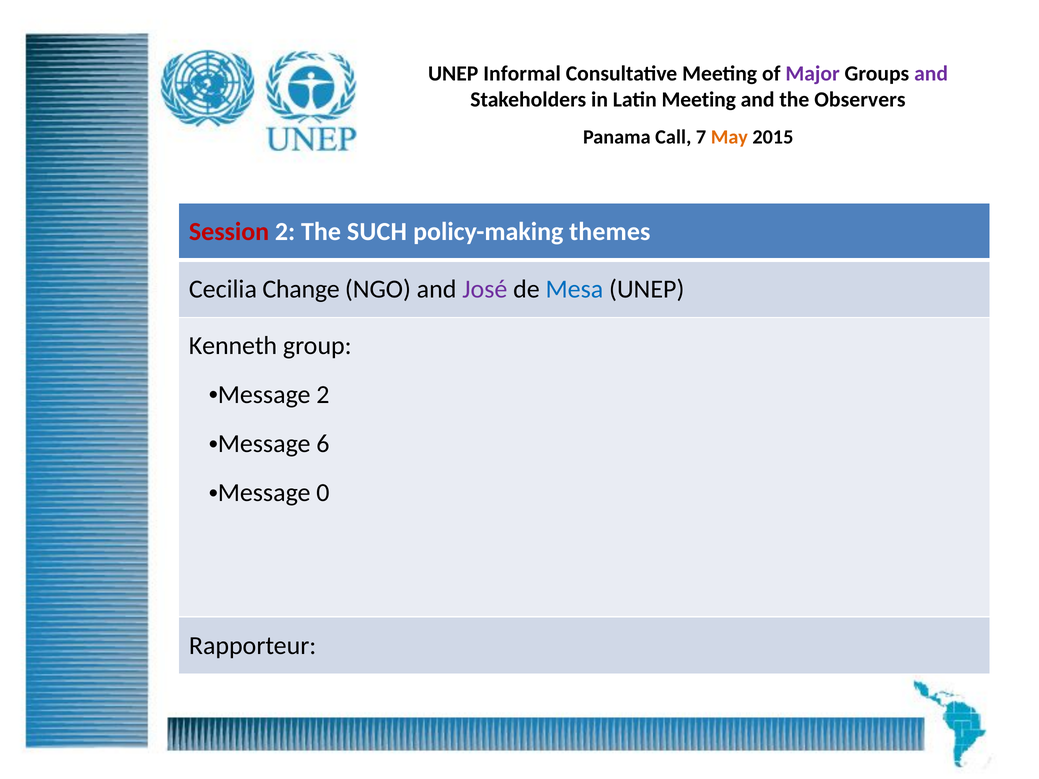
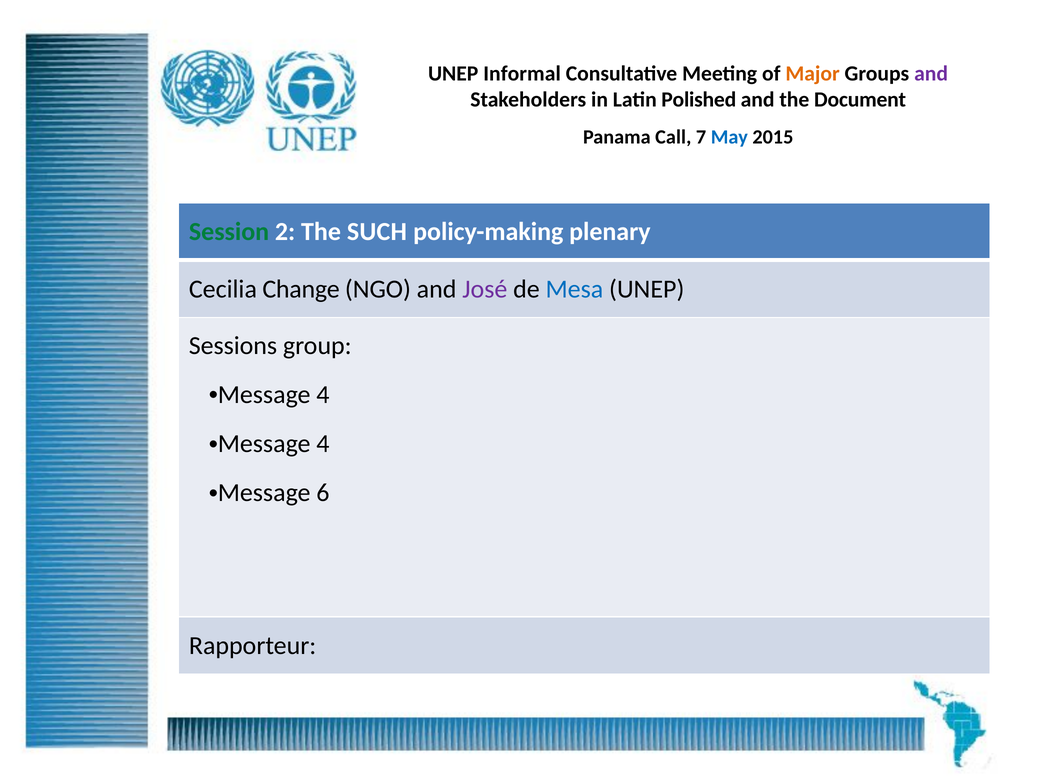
Major colour: purple -> orange (813, 74)
Latin Meeting: Meeting -> Polished (699, 100)
Observers: Observers -> Document (860, 100)
May colour: orange -> blue (729, 137)
Session colour: red -> green (229, 232)
themes: themes -> plenary (610, 232)
Kenneth: Kenneth -> Sessions (233, 346)
2: 2 -> 4 (323, 395)
6: 6 -> 4 (323, 444)
0: 0 -> 6 (323, 493)
